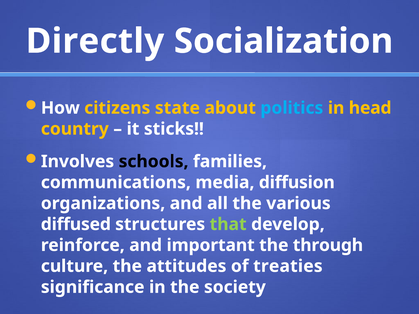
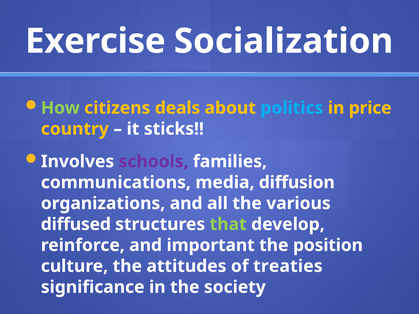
Directly: Directly -> Exercise (95, 41)
How colour: white -> light green (60, 108)
state: state -> deals (178, 108)
head: head -> price (370, 108)
schools colour: black -> purple (154, 162)
through: through -> position (328, 245)
